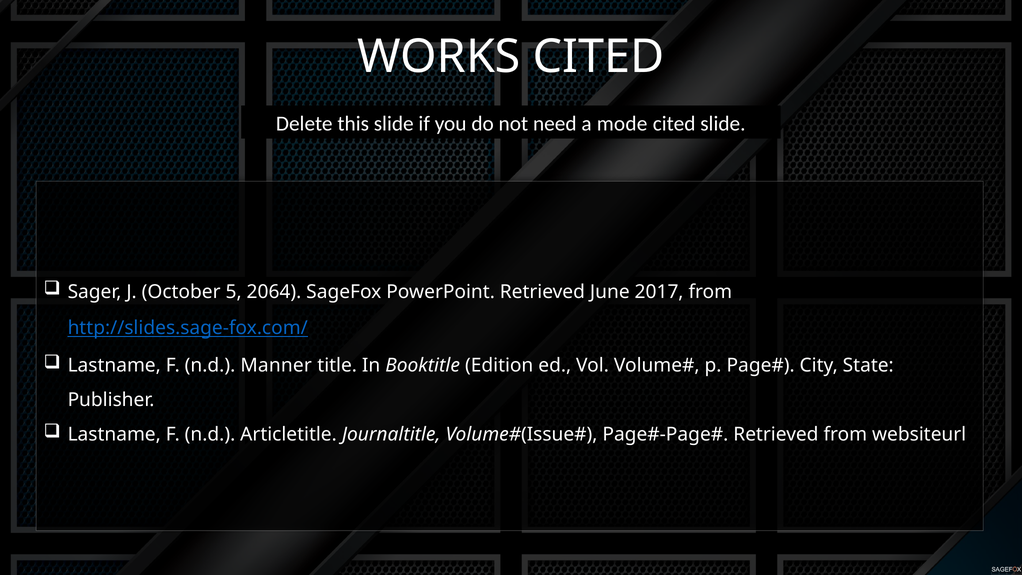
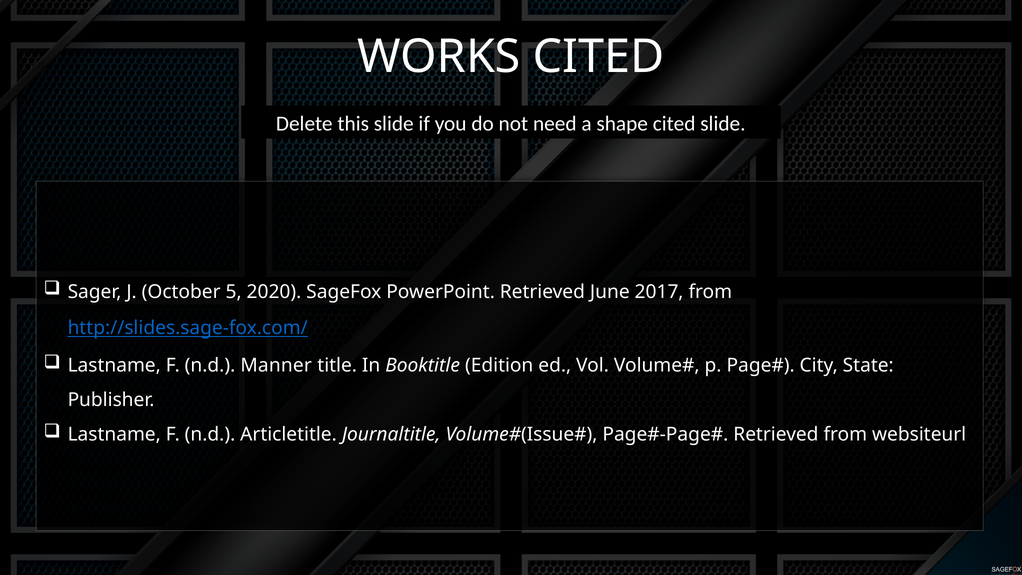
mode: mode -> shape (622, 124)
2064: 2064 -> 2020 (274, 292)
